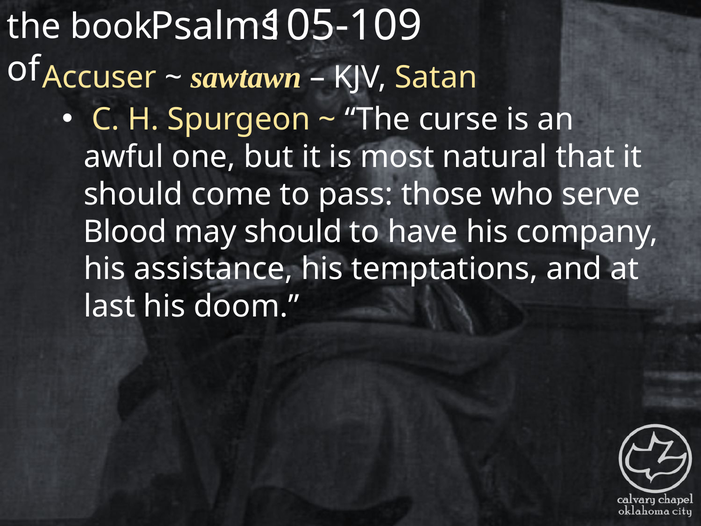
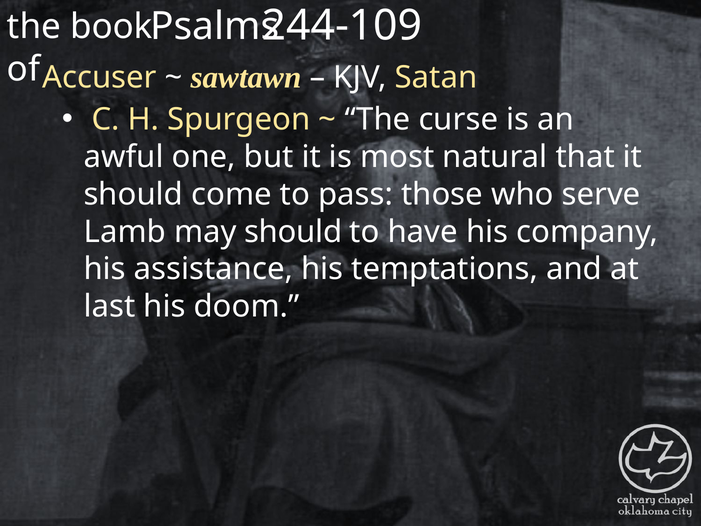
105-109: 105-109 -> 244-109 (342, 26)
Blood: Blood -> Lamb (125, 232)
